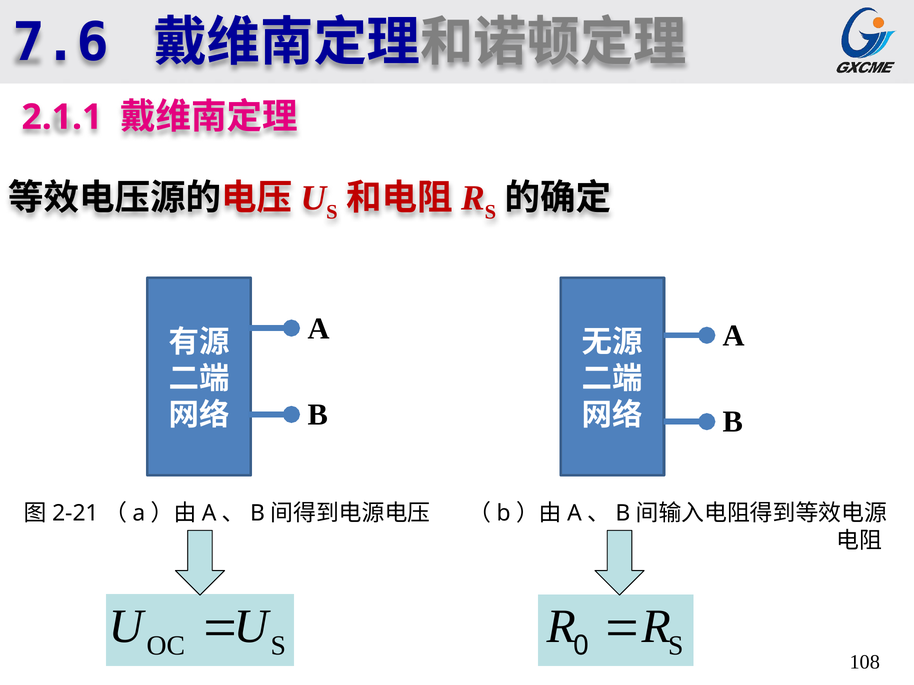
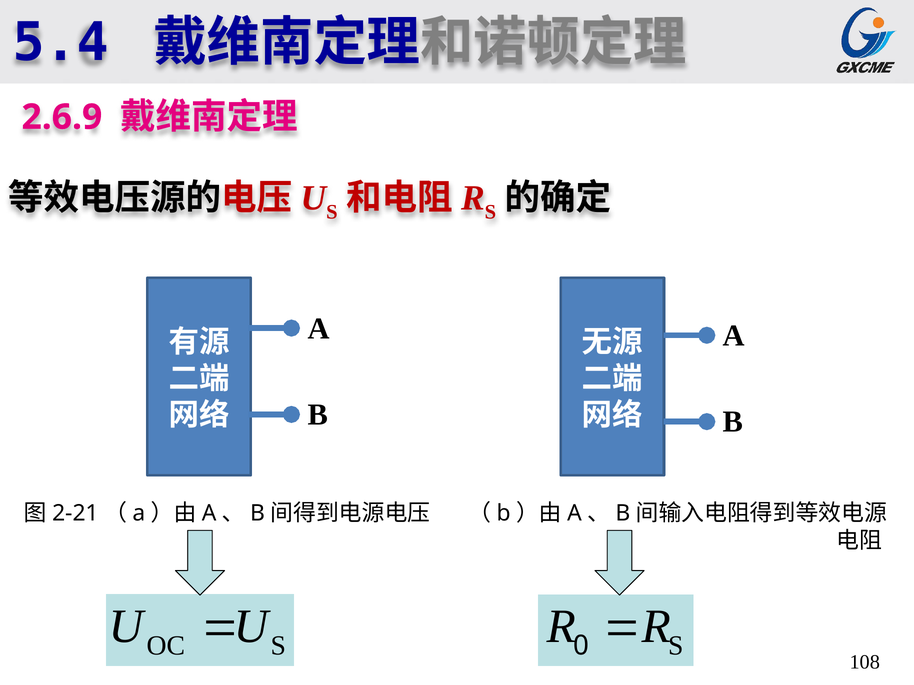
7.6: 7.6 -> 5.4 (61, 43)
2.1.1: 2.1.1 -> 2.6.9 (62, 117)
